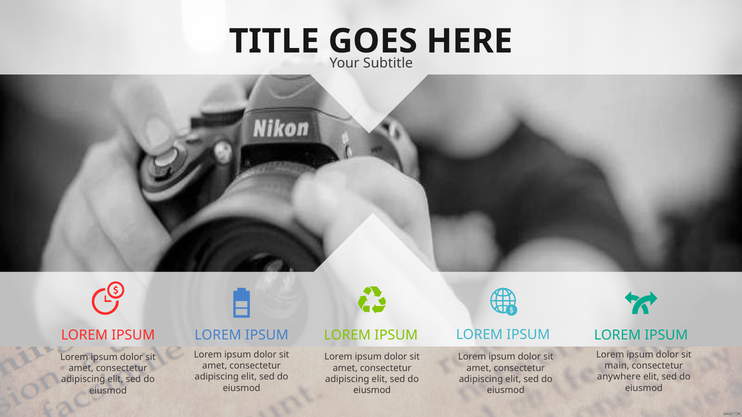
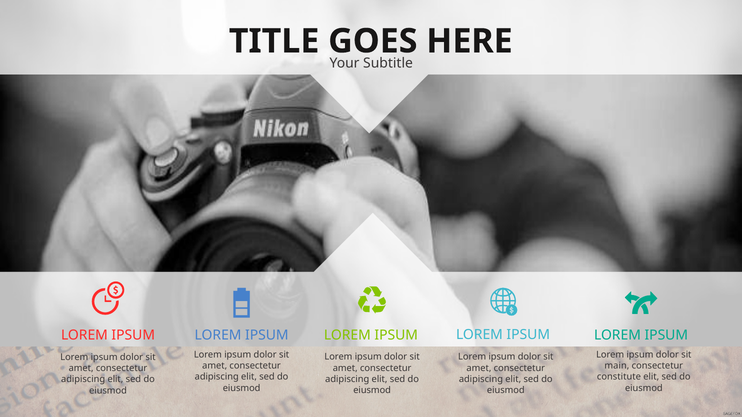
anywhere: anywhere -> constitute (619, 377)
